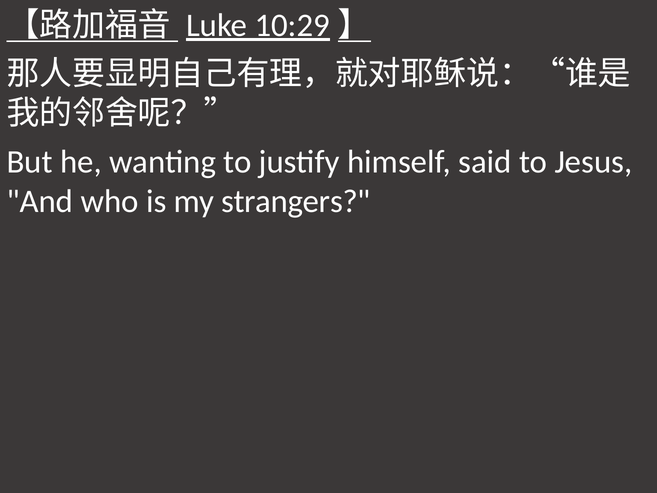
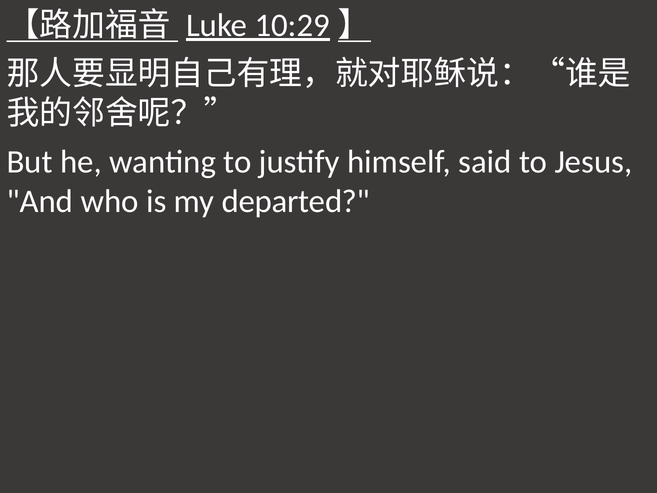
strangers: strangers -> departed (296, 201)
